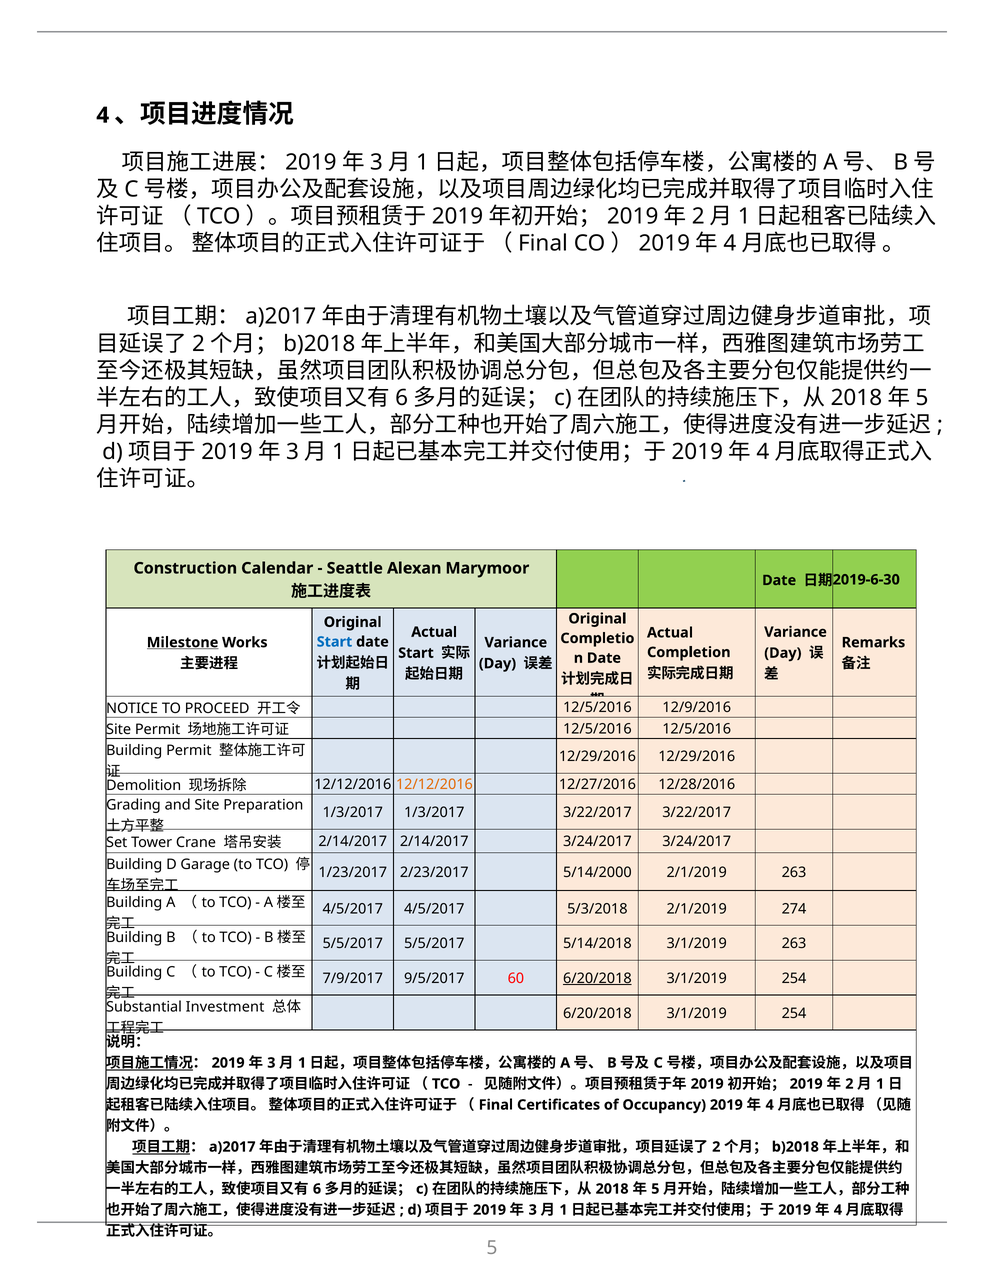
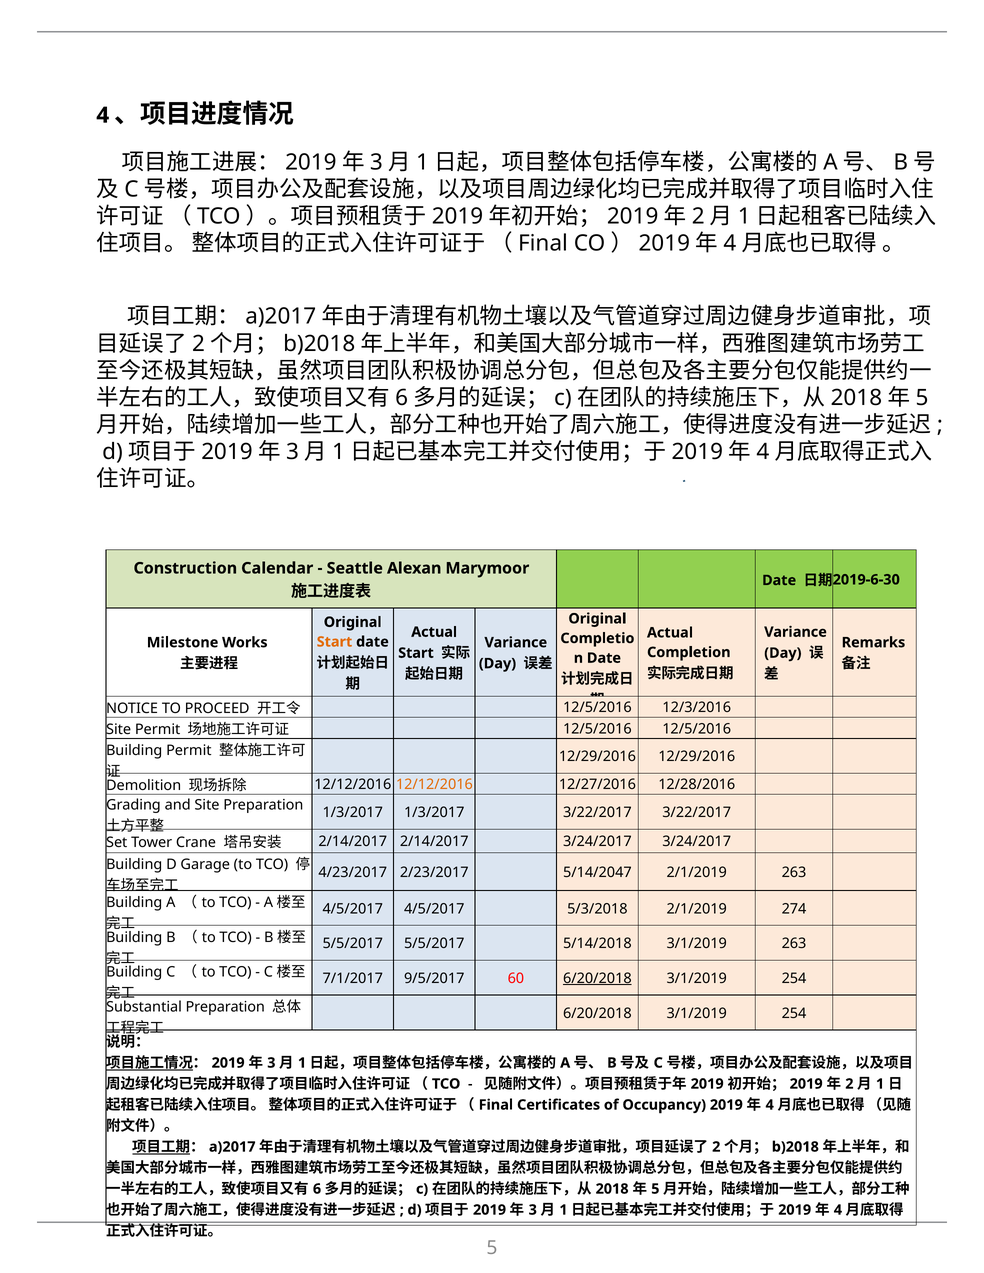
Start colour: blue -> orange (334, 642)
Milestone underline: present -> none (183, 643)
12/9/2016: 12/9/2016 -> 12/3/2016 (697, 708)
1/23/2017: 1/23/2017 -> 4/23/2017 (353, 873)
5/14/2000: 5/14/2000 -> 5/14/2047 (597, 873)
7/9/2017: 7/9/2017 -> 7/1/2017 (353, 979)
Substantial Investment: Investment -> Preparation (225, 1007)
